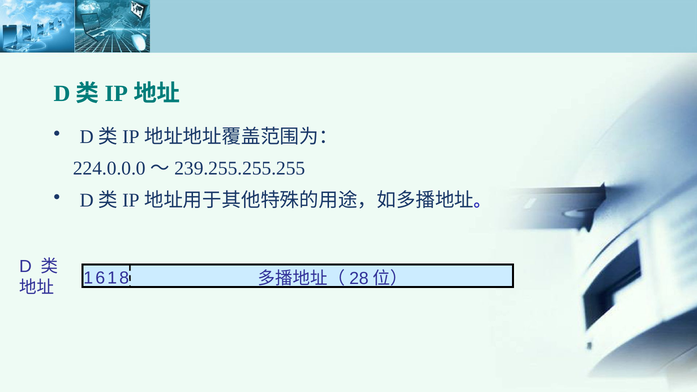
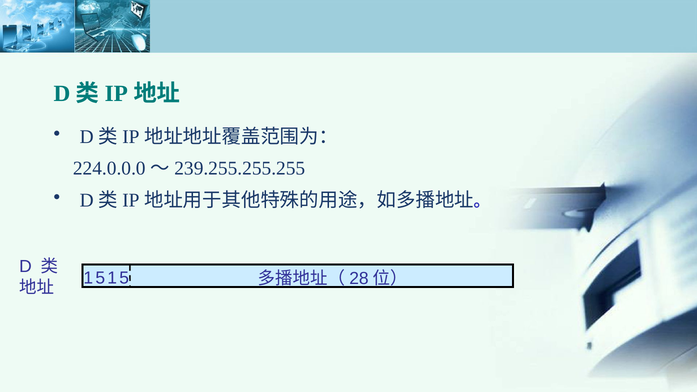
6: 6 -> 5 (100, 278)
8: 8 -> 5 (124, 278)
